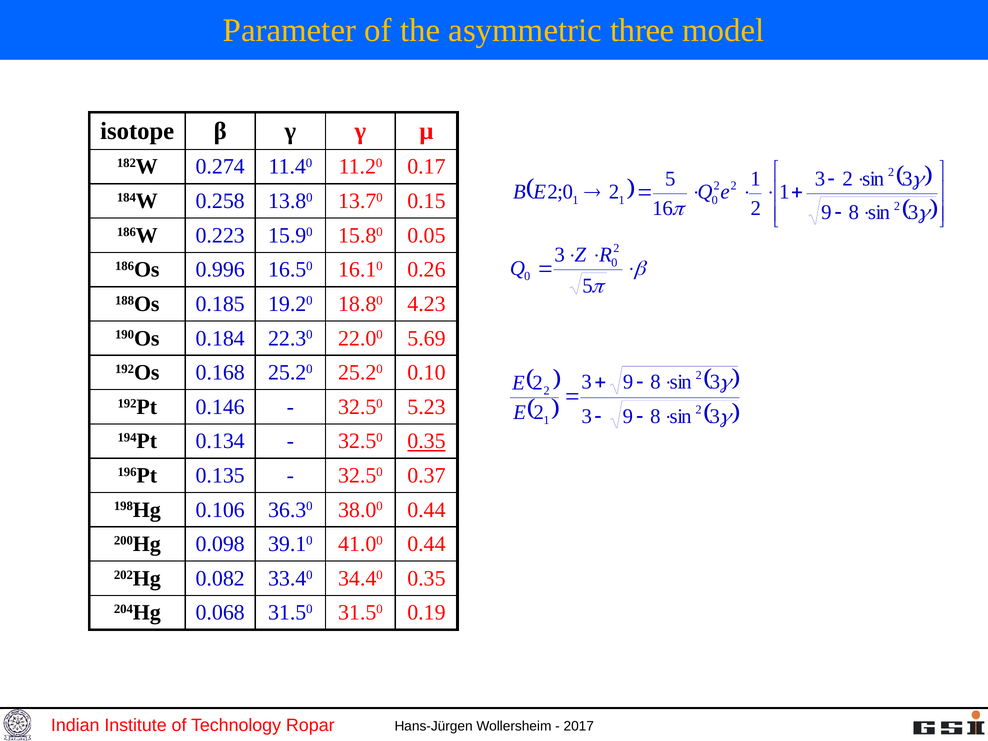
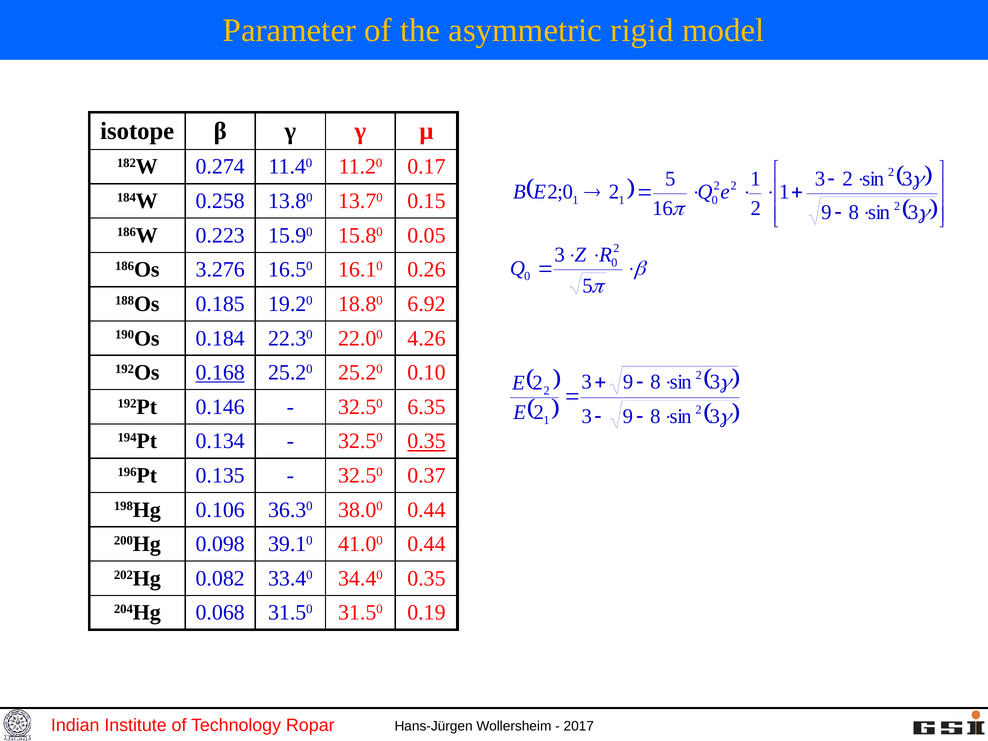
three: three -> rigid (642, 30)
0.996: 0.996 -> 3.276 (220, 270)
4.23: 4.23 -> 6.92 (426, 304)
5.69: 5.69 -> 4.26 (426, 338)
0.168 underline: none -> present (220, 373)
5.23: 5.23 -> 6.35 (426, 407)
